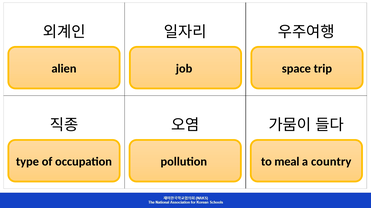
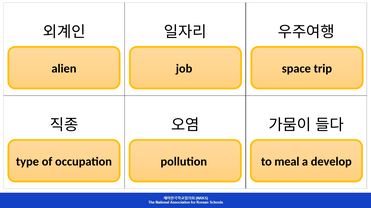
country: country -> develop (331, 162)
